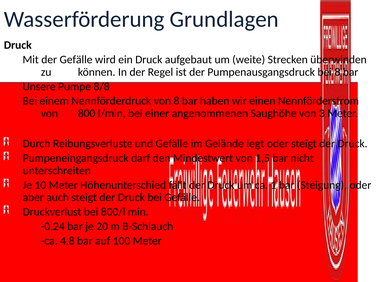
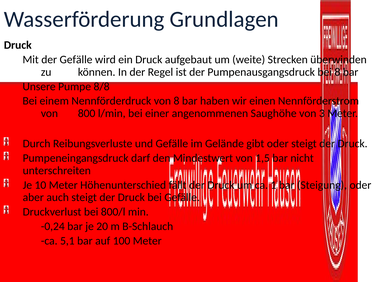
legt: legt -> gibt (255, 144)
4,8: 4,8 -> 5,1 (67, 241)
